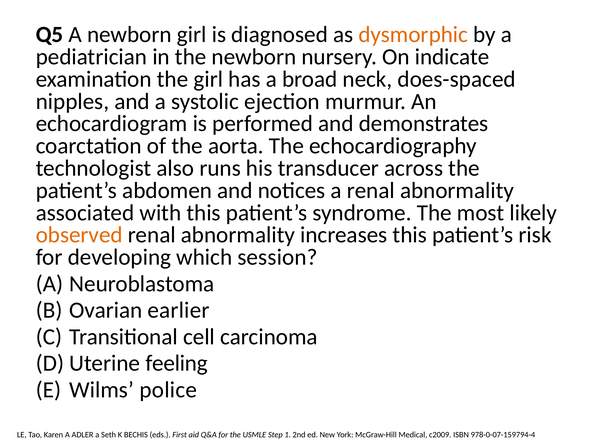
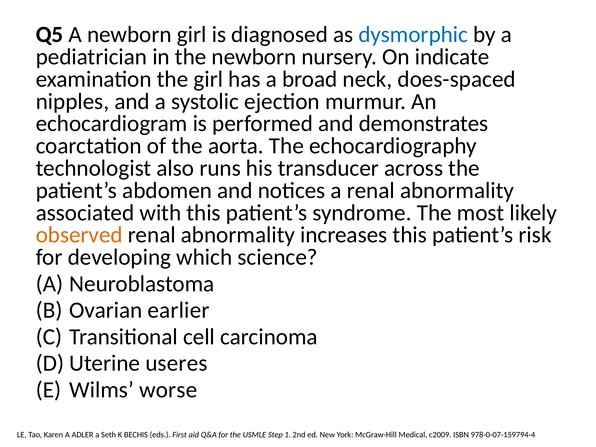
dysmorphic colour: orange -> blue (413, 35)
session: session -> science (278, 257)
feeling: feeling -> useres (176, 363)
police: police -> worse (168, 390)
